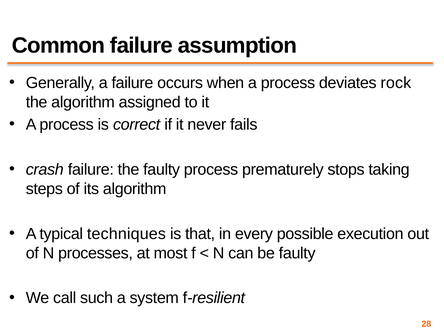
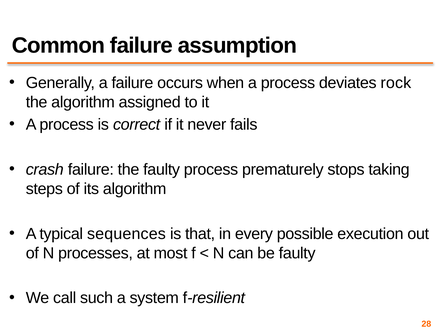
techniques: techniques -> sequences (126, 234)
